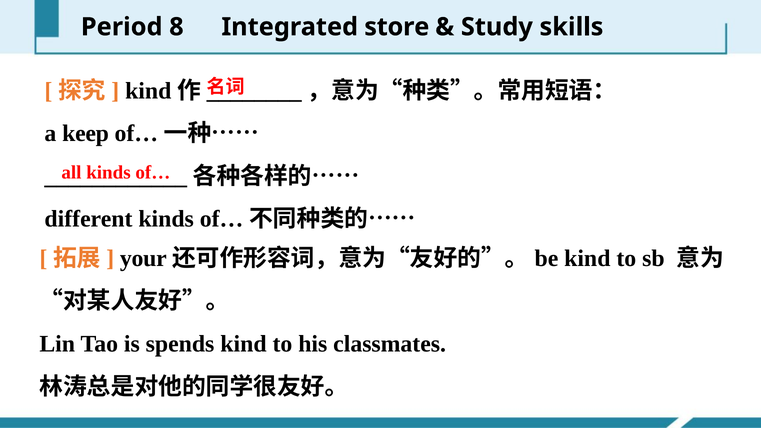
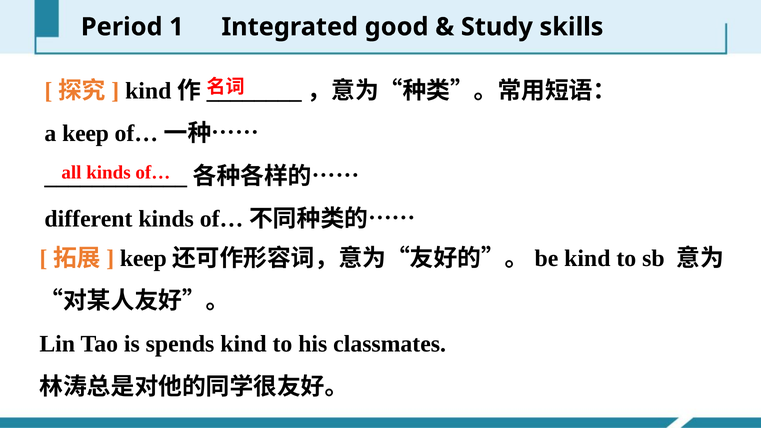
8: 8 -> 1 (176, 27)
store: store -> good (397, 27)
your: your -> keep (143, 258)
